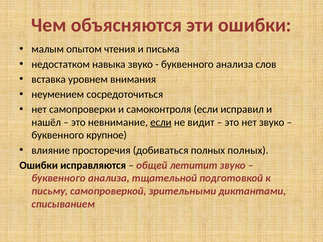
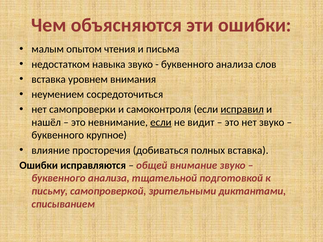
исправил underline: none -> present (242, 109)
полных полных: полных -> вставка (248, 150)
летитит: летитит -> внимание (194, 165)
